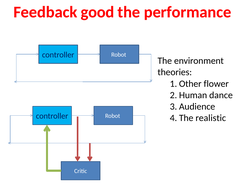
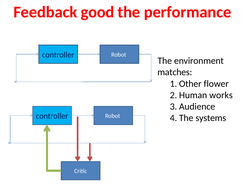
theories: theories -> matches (175, 72)
dance: dance -> works (221, 95)
realistic: realistic -> systems (211, 118)
